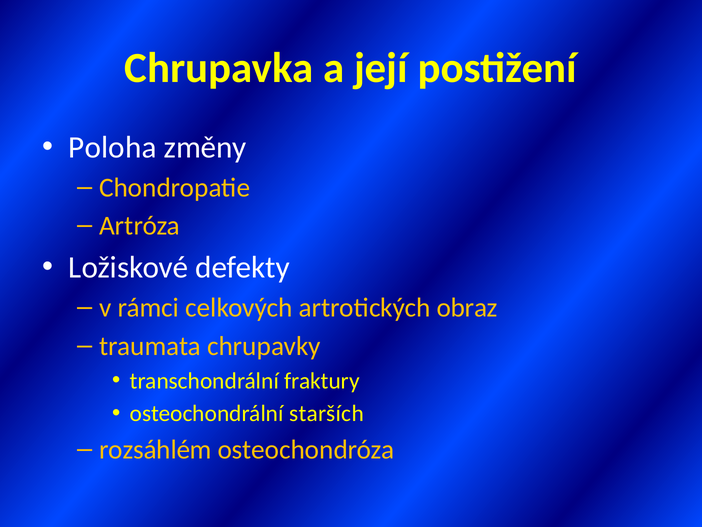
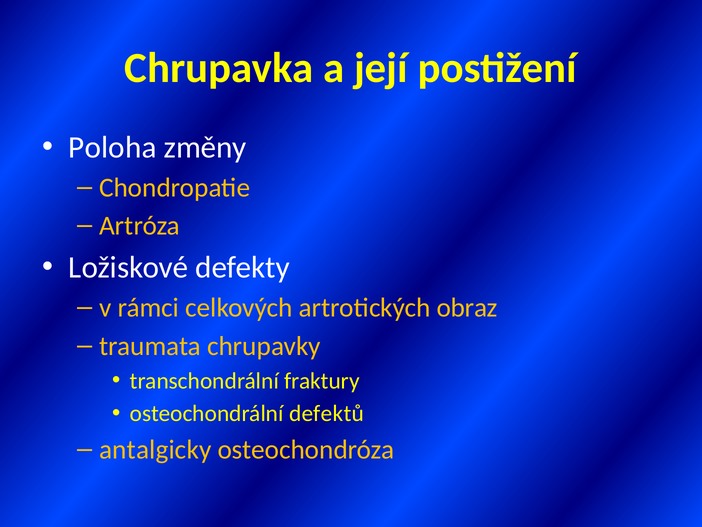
starších: starších -> defektů (327, 413)
rozsáhlém: rozsáhlém -> antalgicky (155, 449)
